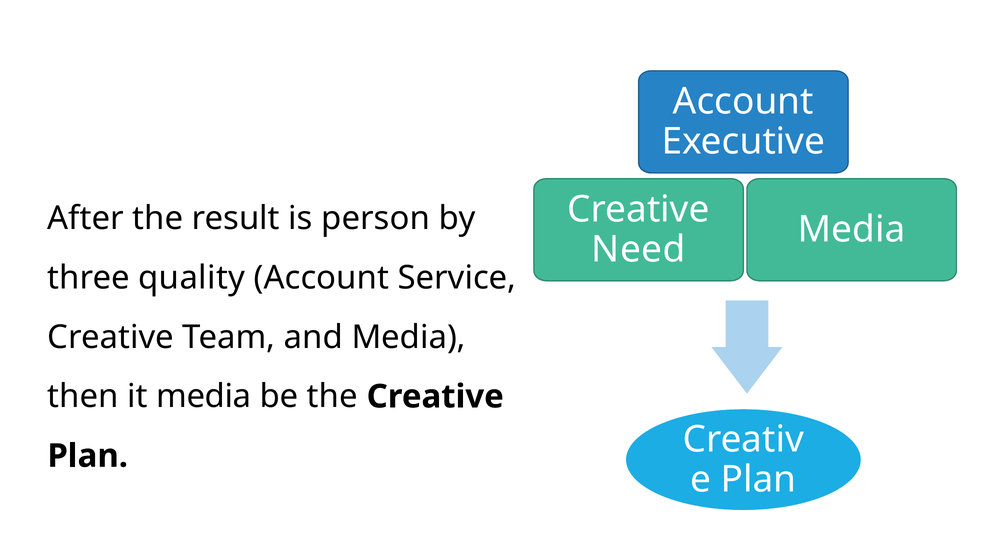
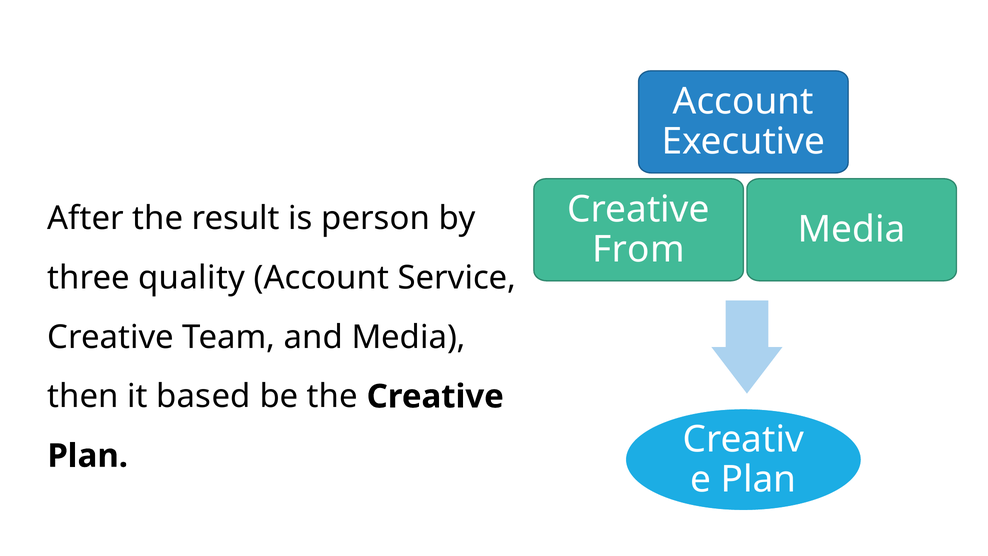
Need: Need -> From (638, 249)
it media: media -> based (203, 396)
